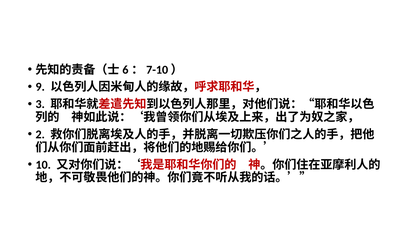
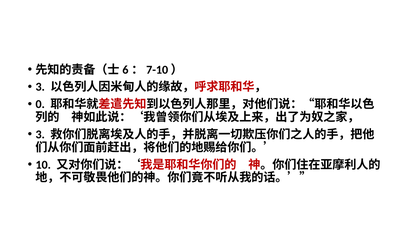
9: 9 -> 3 (40, 87)
3: 3 -> 0 (40, 104)
2: 2 -> 3 (40, 134)
